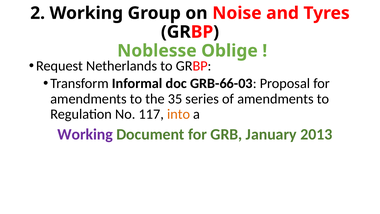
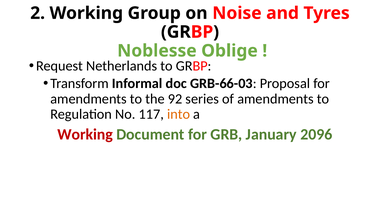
35: 35 -> 92 (175, 99)
Working colour: purple -> red (85, 134)
2013: 2013 -> 2096 (316, 134)
